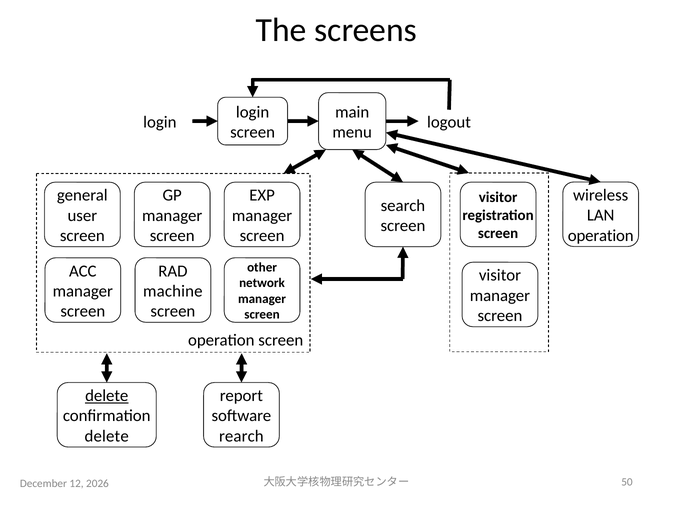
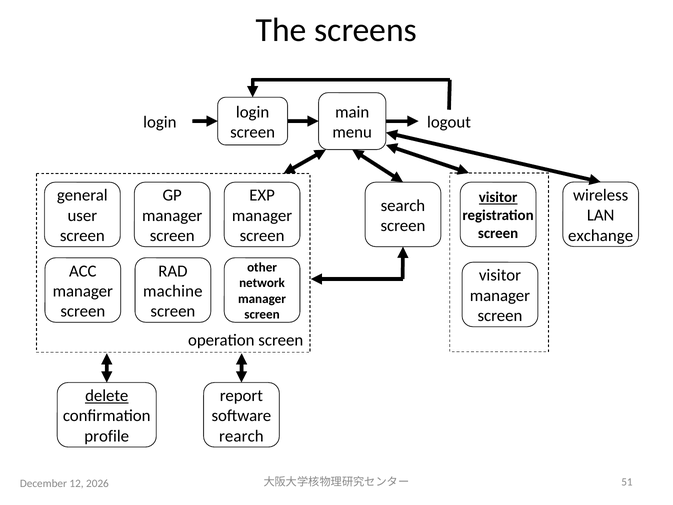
visitor underline: none -> present (498, 197)
operation: operation -> exchange (601, 236)
delete: delete -> profile (107, 436)
50: 50 -> 51 (627, 482)
